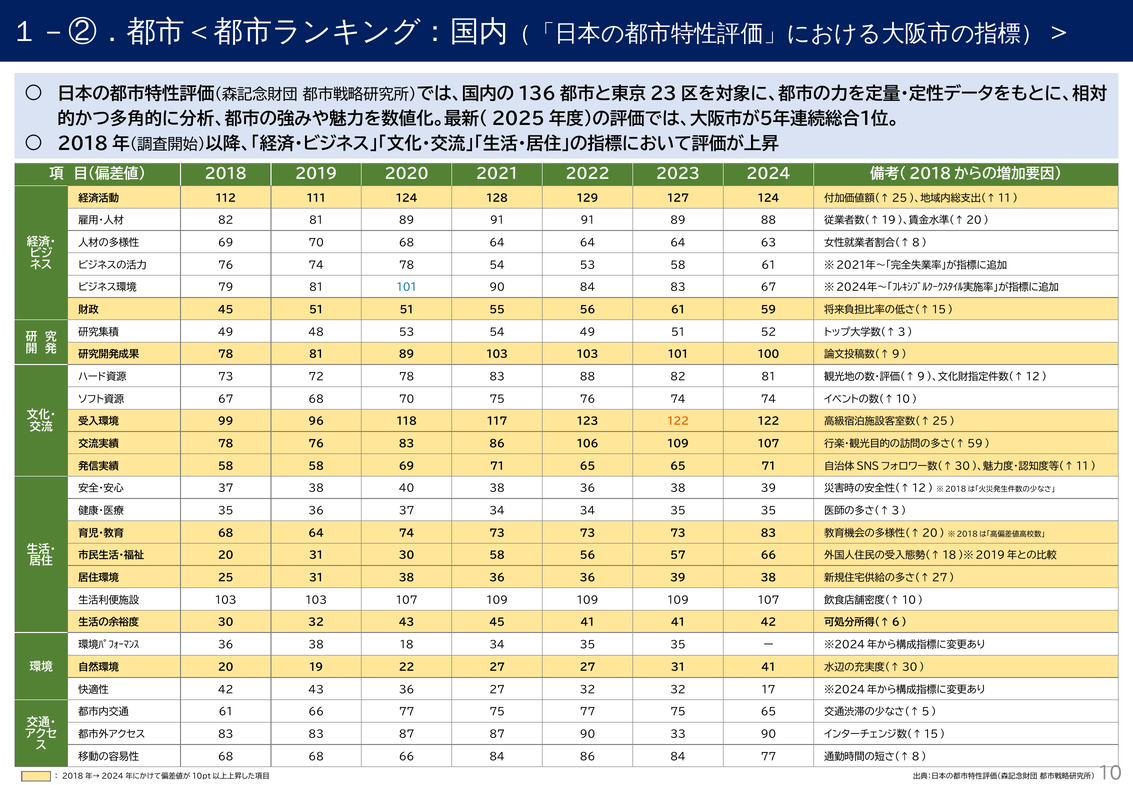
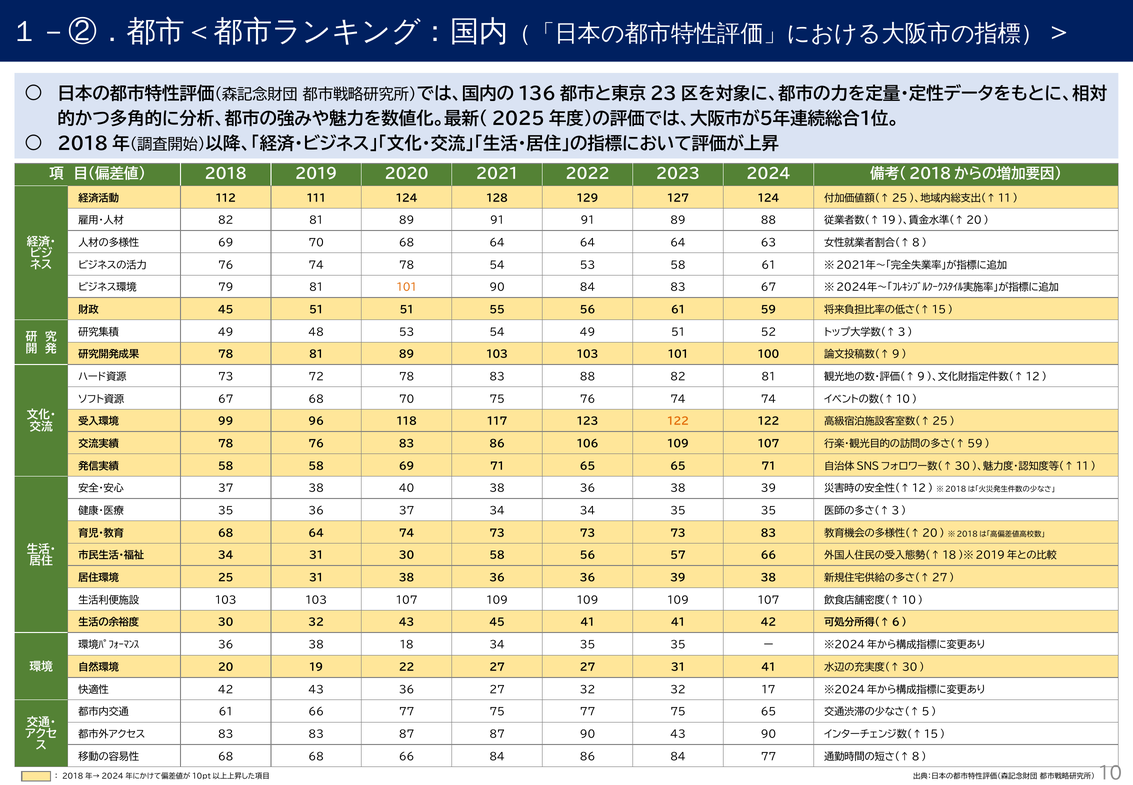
101 colour: blue -> orange (407, 287)
20: 20 -> 34 (226, 555)
90 33: 33 -> 43 (678, 734)
